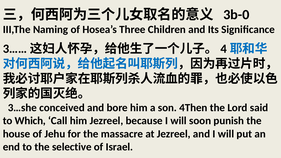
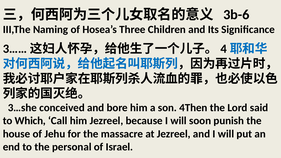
3b-0: 3b-0 -> 3b-6 (236, 15)
selective: selective -> personal (72, 147)
